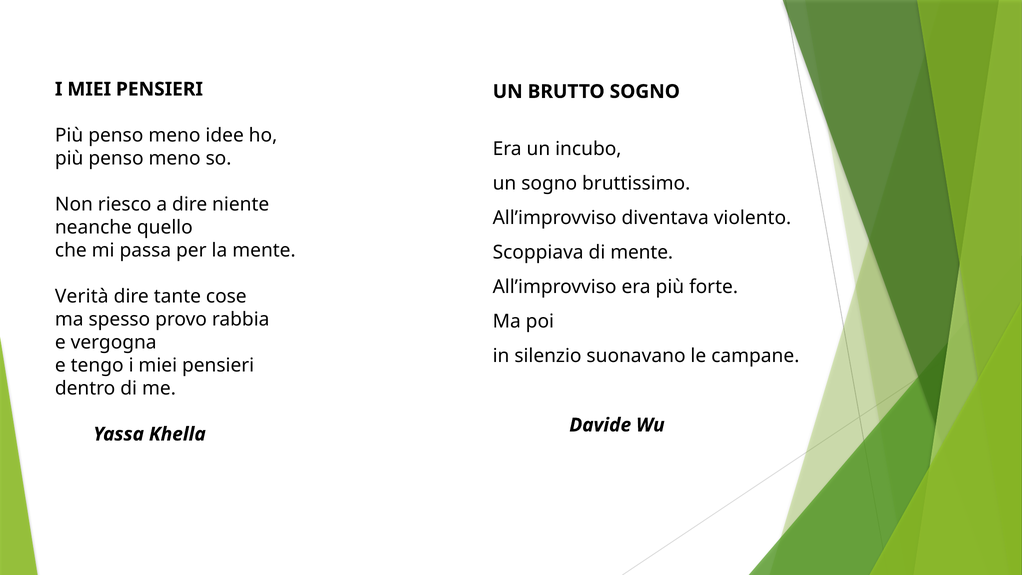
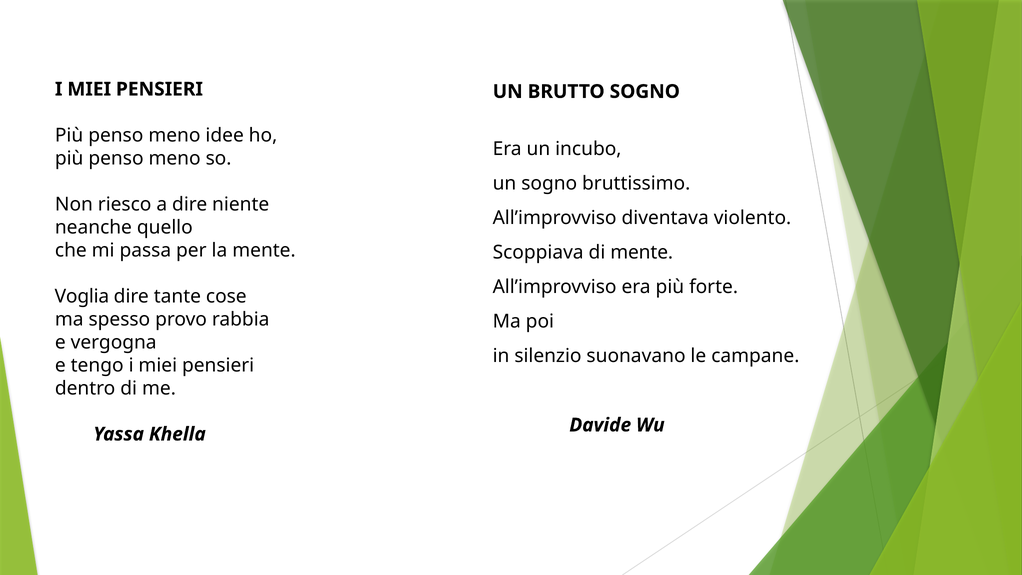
Verità: Verità -> Voglia (82, 296)
